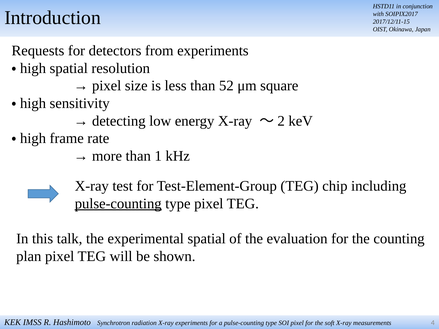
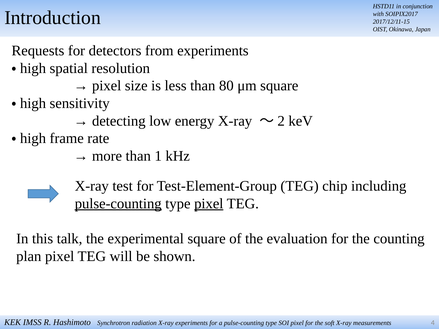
52: 52 -> 80 (226, 86)
pixel underline: none -> present (209, 204)
experimental spatial: spatial -> square (207, 239)
